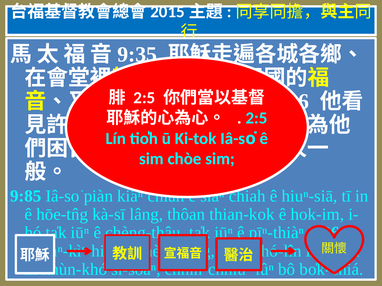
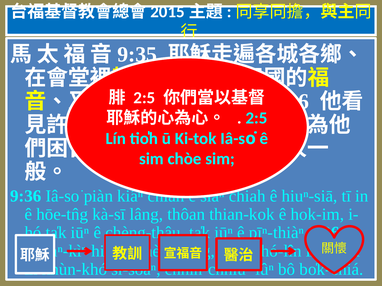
9:85: 9:85 -> 9:36 (26, 196)
